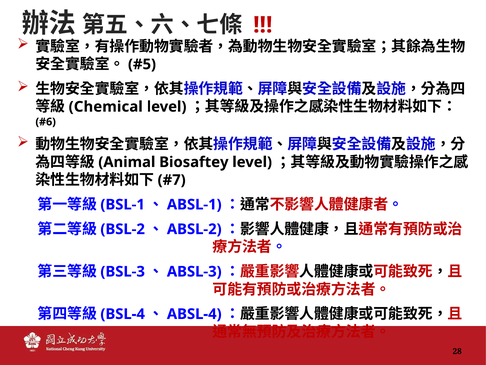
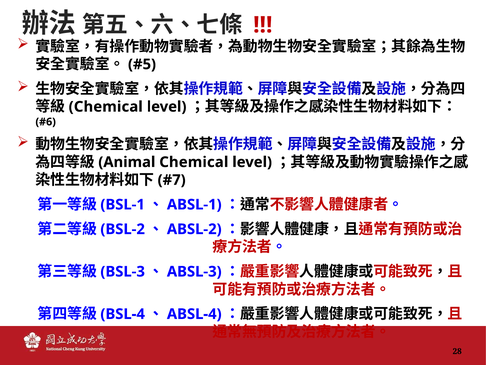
Biosaftey: Biosaftey -> Chemical (194, 162)
